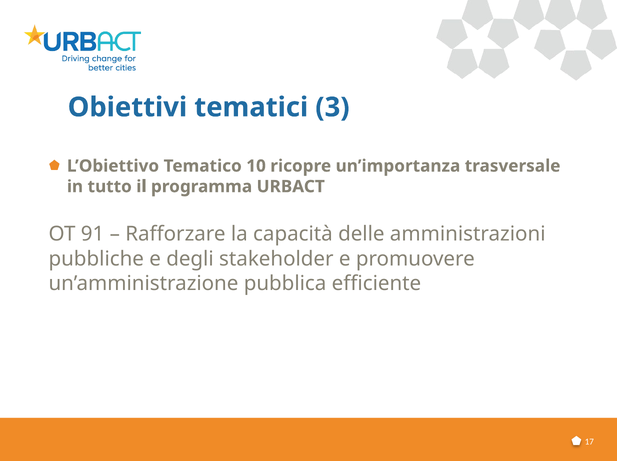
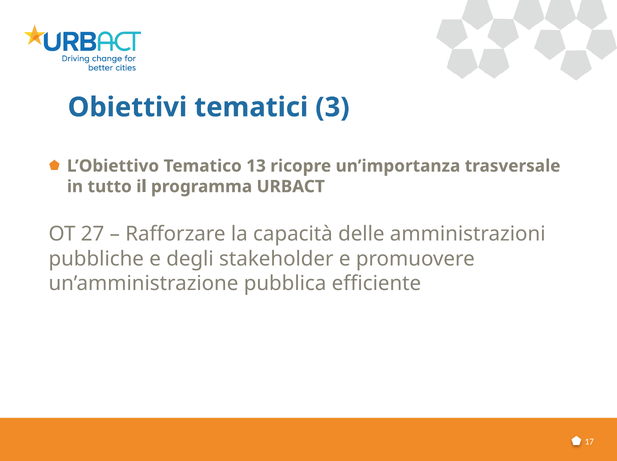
10: 10 -> 13 (256, 166)
91: 91 -> 27 (93, 234)
